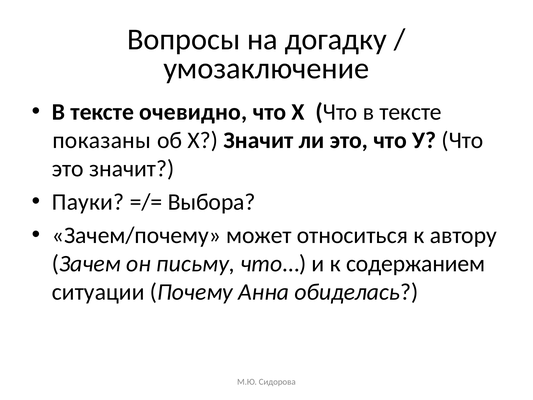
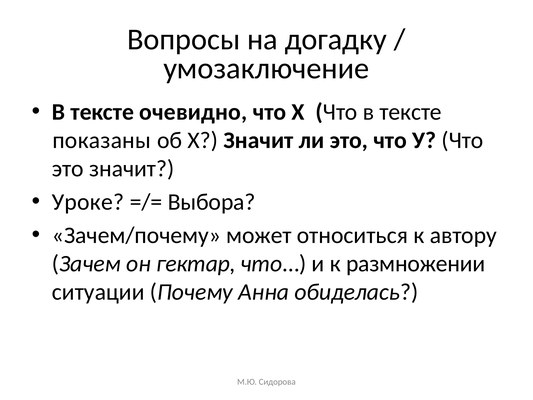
Пауки: Пауки -> Уроке (88, 202)
письму: письму -> гектар (196, 263)
содержанием: содержанием -> размножении (416, 263)
